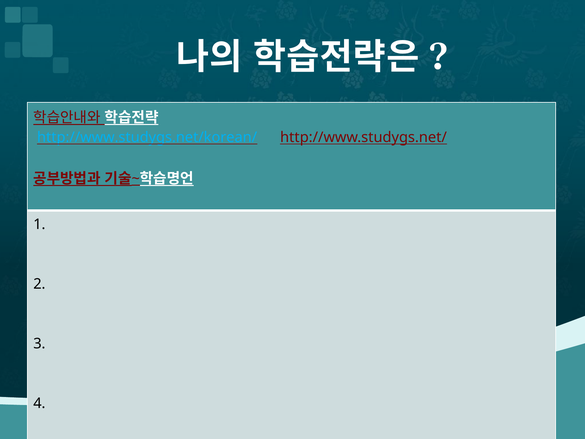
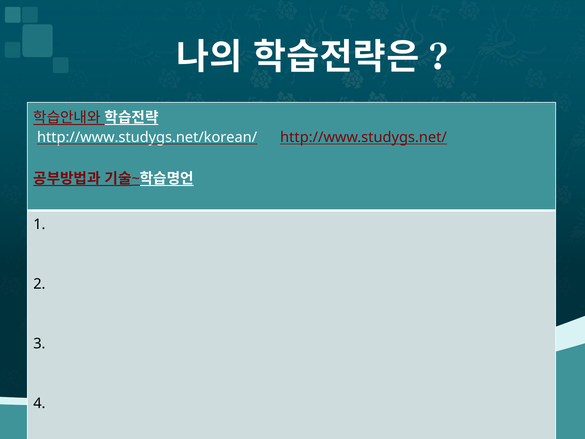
http://www.studygs.net/korean/ colour: light blue -> white (147, 137)
